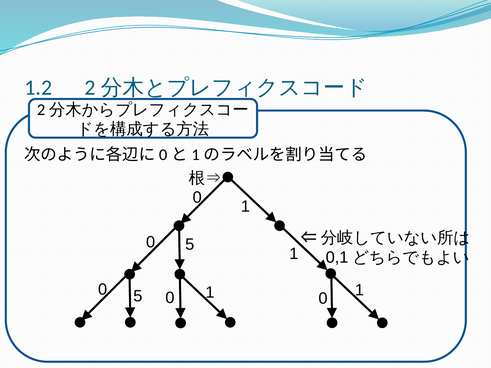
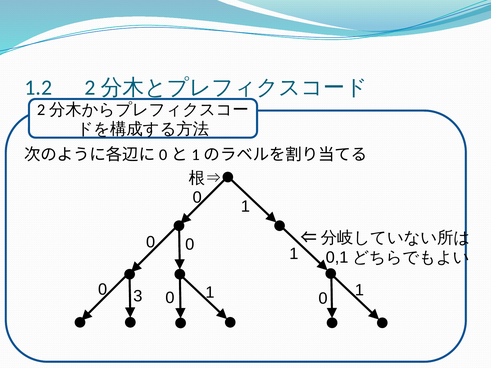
5: 5 -> 0 (190, 245)
5: 5 -> 3 (138, 296)
